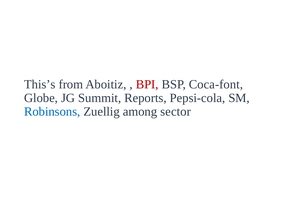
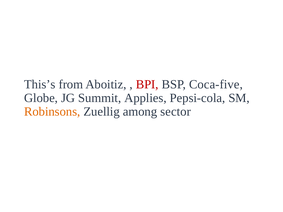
Coca-font: Coca-font -> Coca-five (216, 84)
Reports: Reports -> Applies (145, 98)
Robinsons colour: blue -> orange (52, 112)
